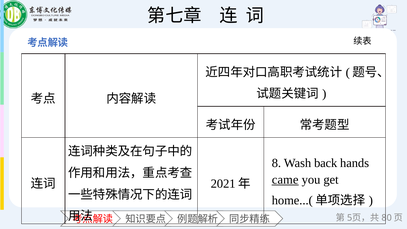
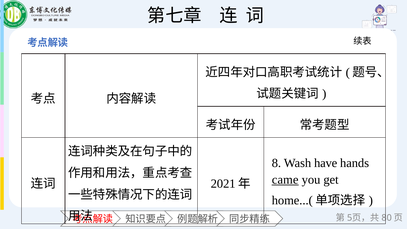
back: back -> have (326, 163)
